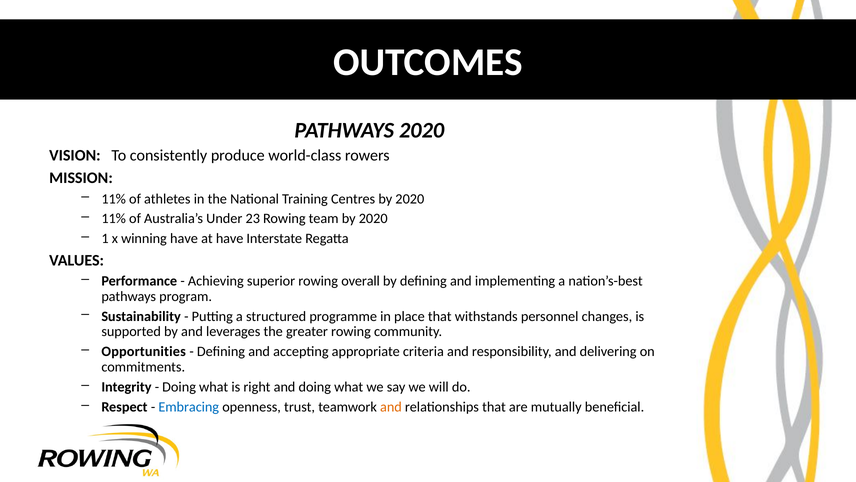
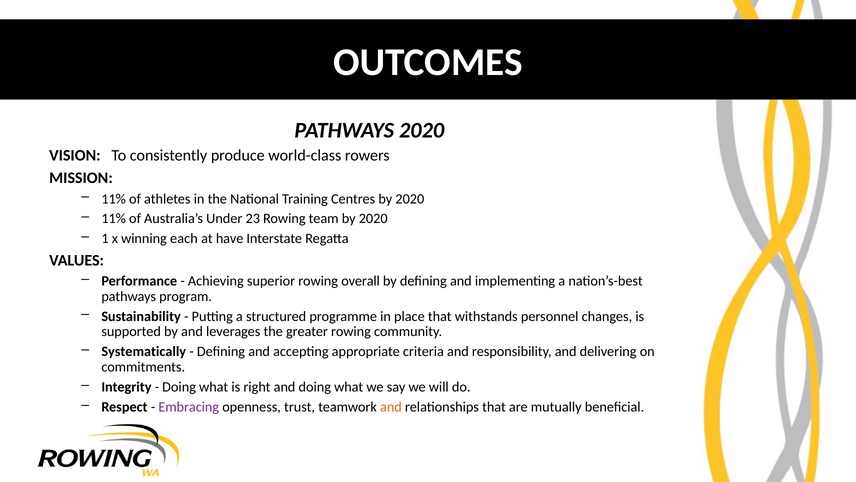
winning have: have -> each (184, 238)
Opportunities: Opportunities -> Systematically (144, 351)
Embracing colour: blue -> purple (189, 407)
